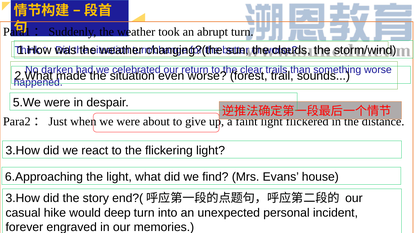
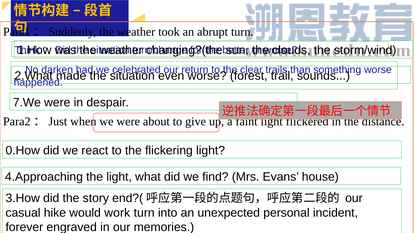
5.We: 5.We -> 7.We (27, 103)
3.How: 3.How -> 0.How (23, 151)
6.Approaching: 6.Approaching -> 4.Approaching (44, 177)
deep: deep -> work (117, 213)
